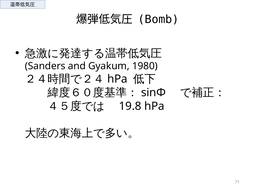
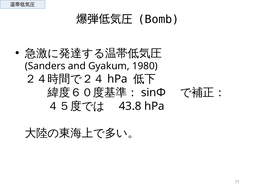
19.8: 19.8 -> 43.8 (130, 106)
